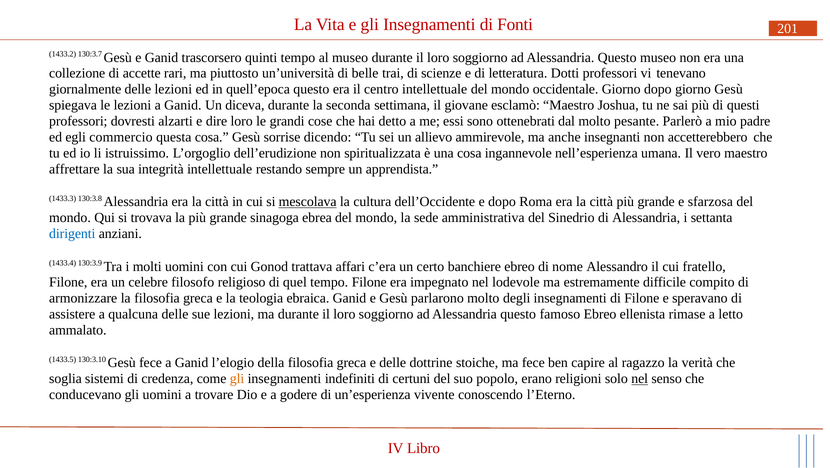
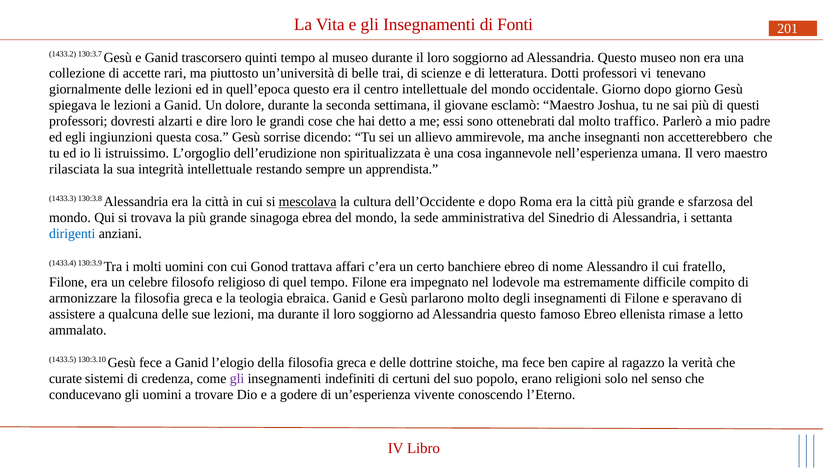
diceva: diceva -> dolore (245, 105)
pesante: pesante -> traffico (637, 121)
commercio: commercio -> ingiunzioni (121, 137)
affrettare: affrettare -> rilasciata (74, 169)
soglia: soglia -> curate (66, 378)
gli colour: orange -> purple (237, 378)
nel underline: present -> none (640, 378)
